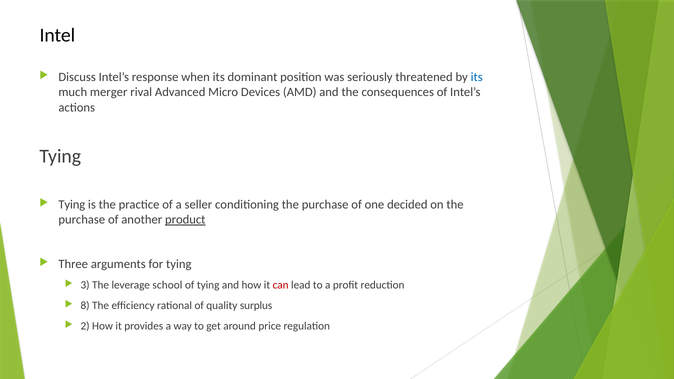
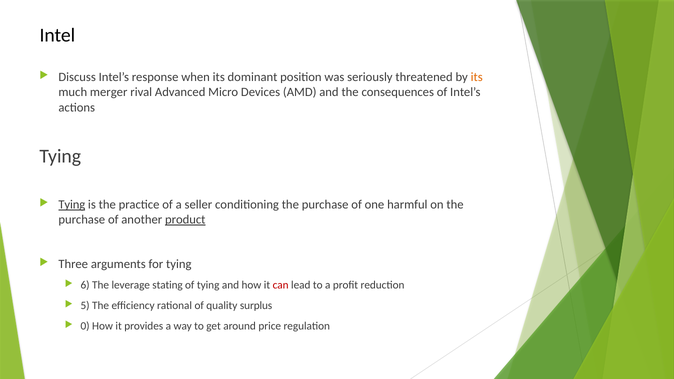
its colour: blue -> orange (477, 77)
Tying underline: none -> present (72, 205)
decided: decided -> harmful (407, 205)
3: 3 -> 6 (85, 285)
school: school -> stating (168, 285)
8: 8 -> 5 (85, 306)
2: 2 -> 0 (85, 326)
